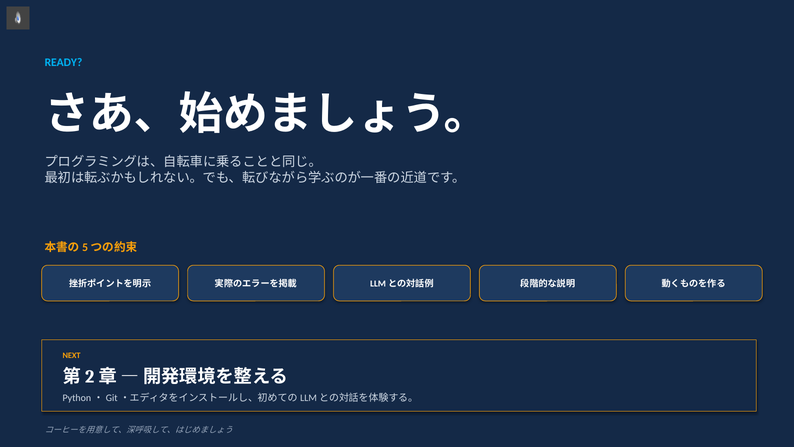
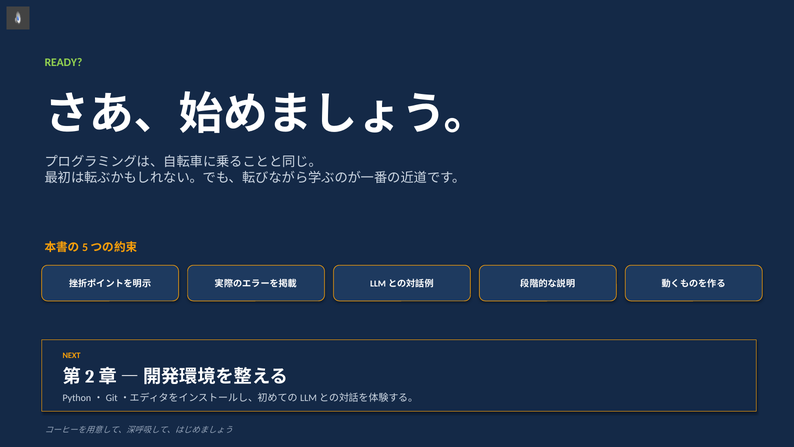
READY colour: light blue -> light green (63, 63)
